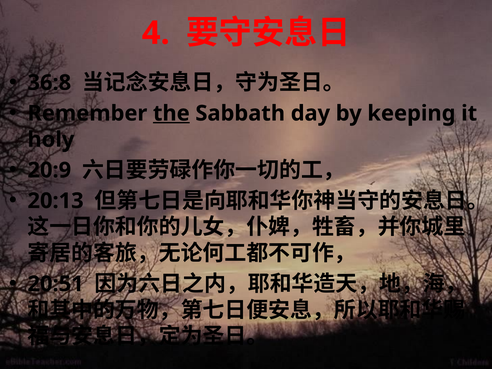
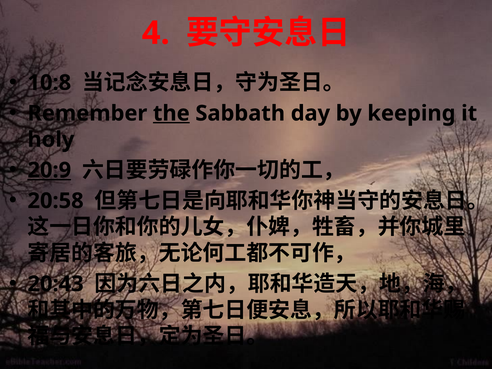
36:8: 36:8 -> 10:8 (49, 83)
20:9 underline: none -> present (49, 170)
20:13: 20:13 -> 20:58 (56, 201)
20:51: 20:51 -> 20:43 (56, 284)
